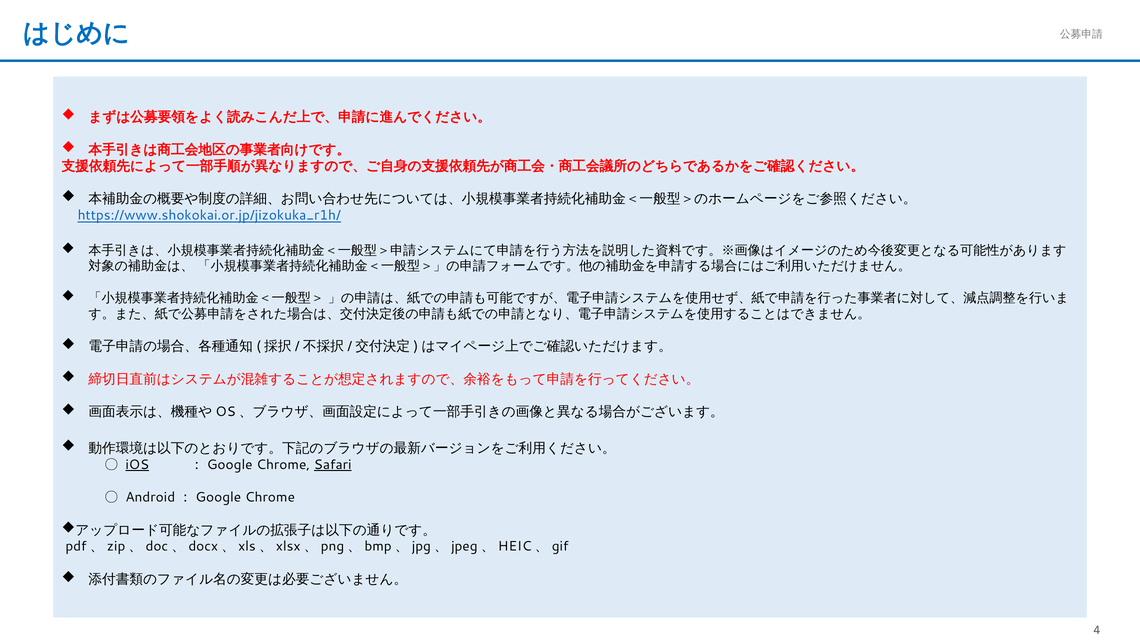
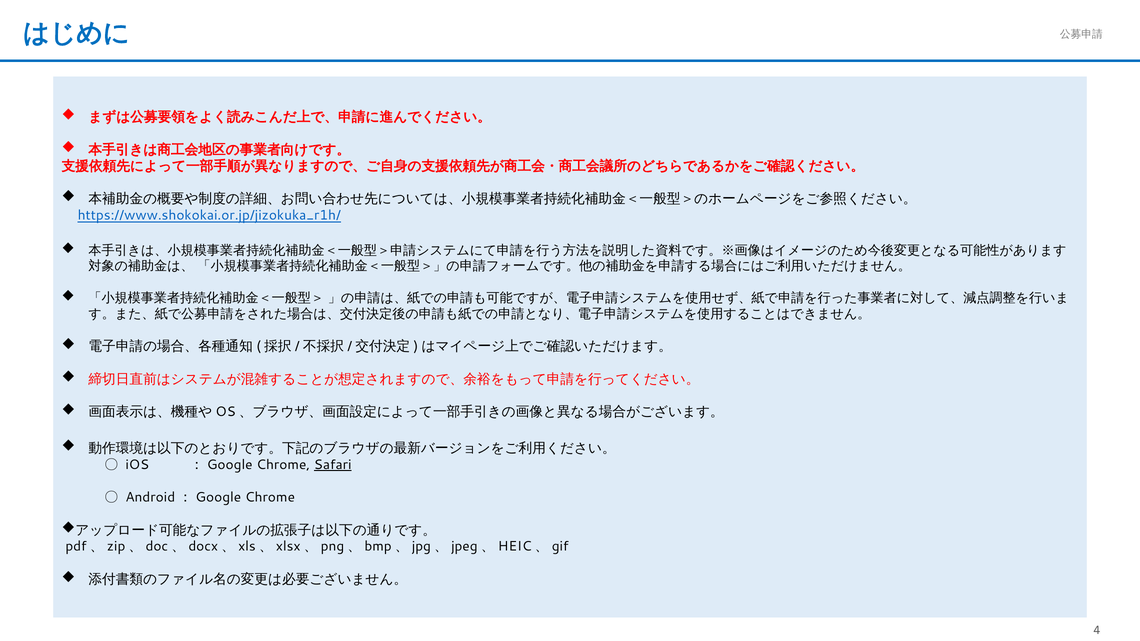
iOS underline: present -> none (137, 465)
